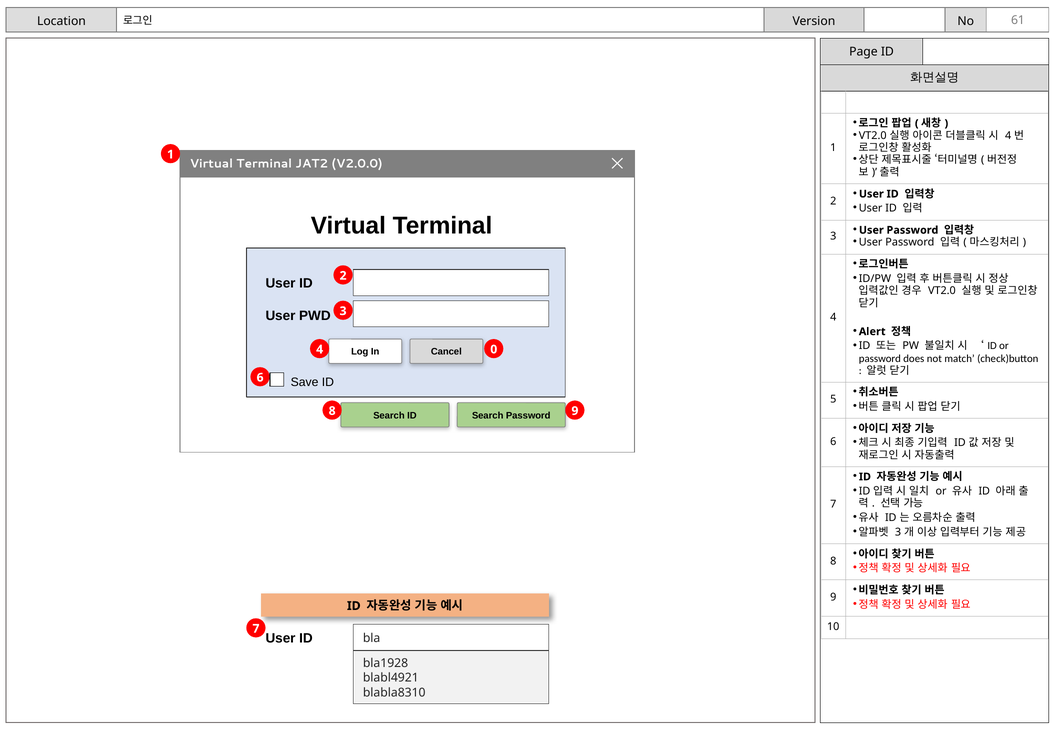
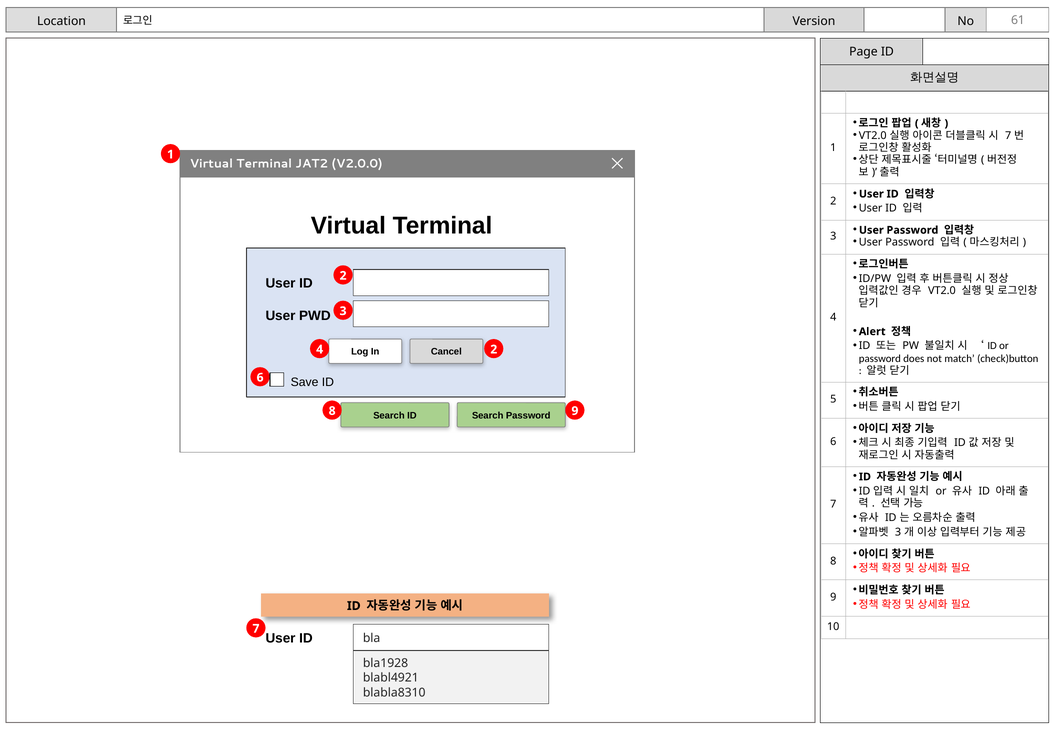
4: 4 -> 7 (1008, 136)
4 0: 0 -> 2 (494, 350)
